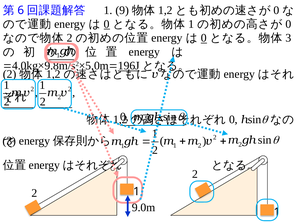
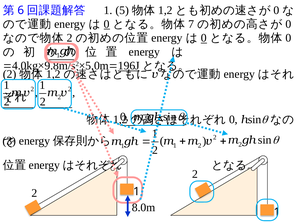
9: 9 -> 5 (122, 10)
1: 1 -> 7 (191, 24)
3: 3 -> 0 (288, 38)
9.0m: 9.0m -> 8.0m (144, 207)
